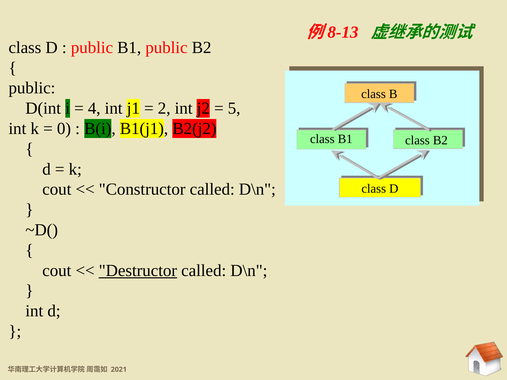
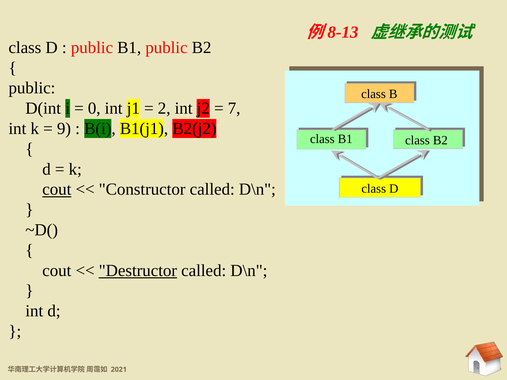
4: 4 -> 0 (94, 108)
5: 5 -> 7 (234, 108)
0: 0 -> 9 (64, 129)
cout underline: none -> present (57, 190)
